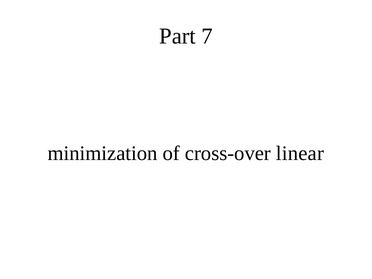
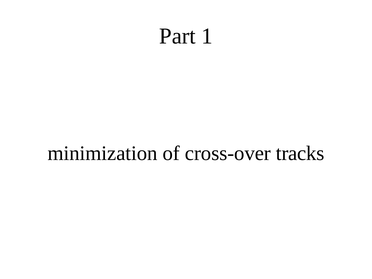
7: 7 -> 1 (207, 36)
linear: linear -> tracks (300, 153)
